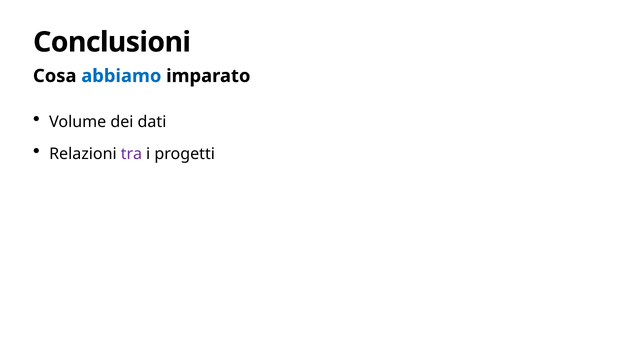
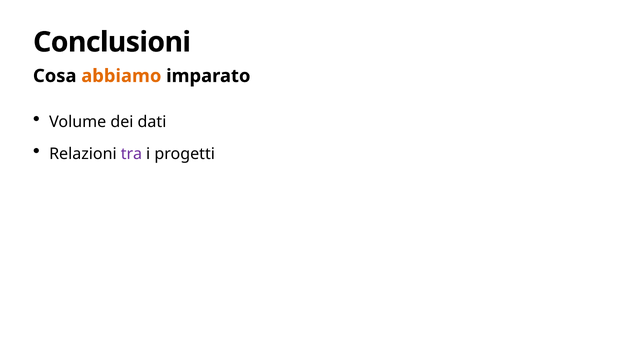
abbiamo colour: blue -> orange (121, 76)
